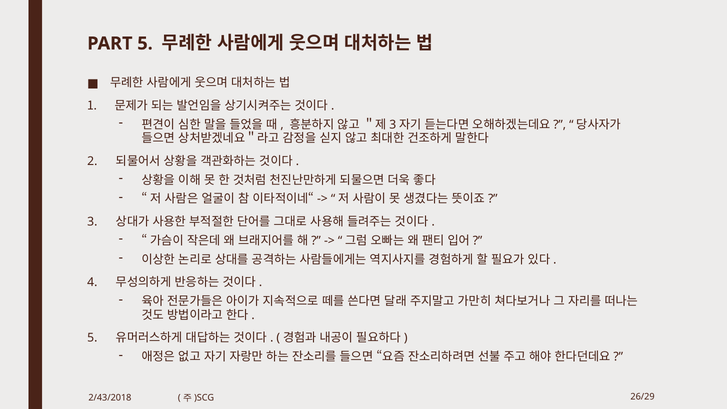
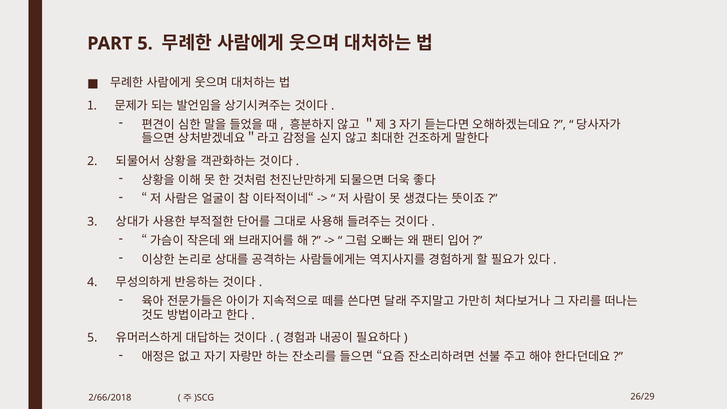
2/43/2018: 2/43/2018 -> 2/66/2018 (110, 397)
